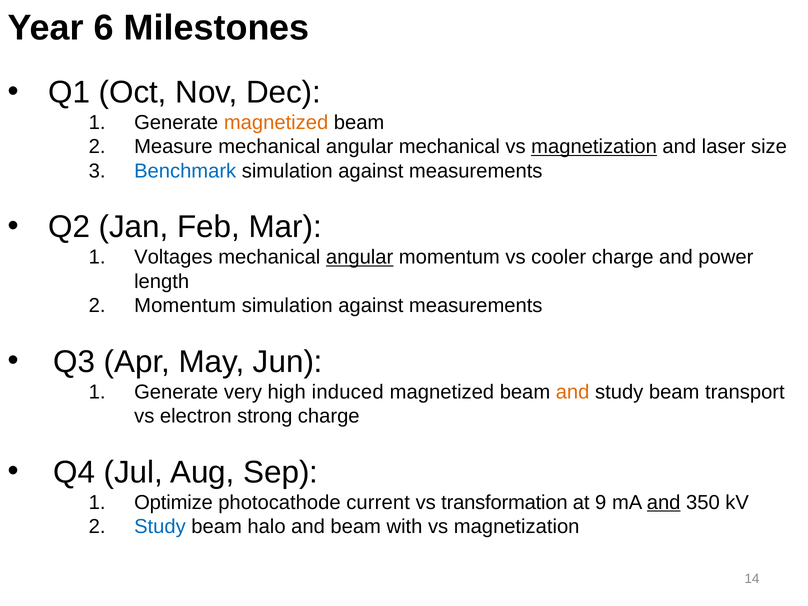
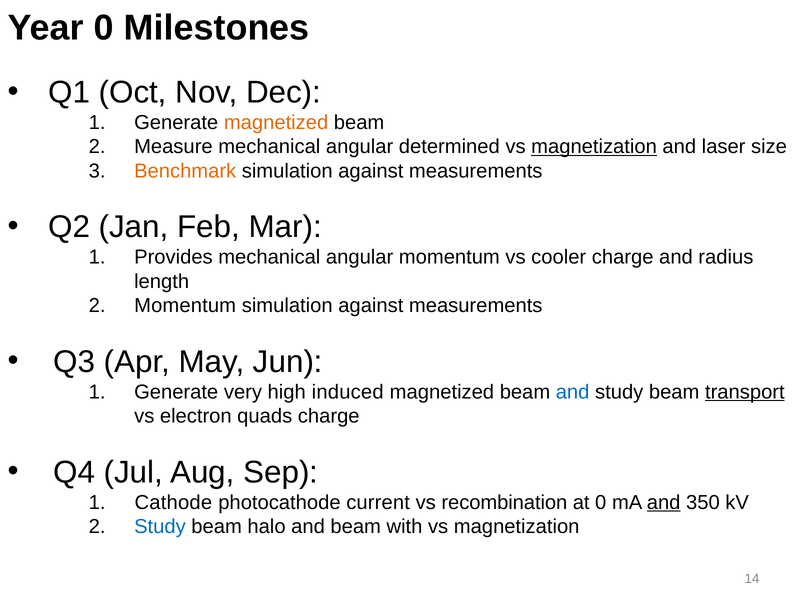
Year 6: 6 -> 0 (104, 28)
angular mechanical: mechanical -> determined (449, 147)
Benchmark colour: blue -> orange (185, 171)
Voltages: Voltages -> Provides (173, 257)
angular underline: present -> none (360, 257)
power: power -> radius (726, 257)
and colour: orange -> blue (573, 392)
transport underline: none -> present (745, 392)
strong: strong -> quads (265, 416)
Optimize: Optimize -> Cathode (173, 502)
transformation: transformation -> recombination (504, 502)
at 9: 9 -> 0 (601, 502)
